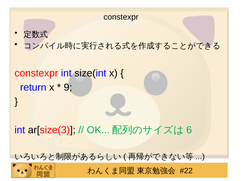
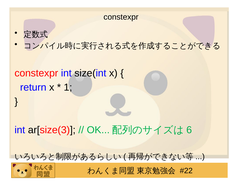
9: 9 -> 1 (68, 88)
